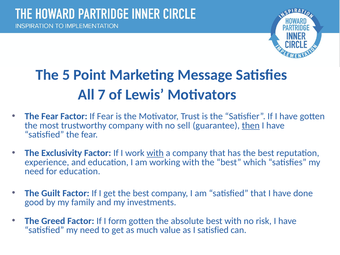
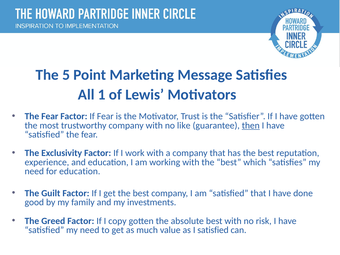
7: 7 -> 1 (102, 95)
sell: sell -> like (184, 125)
with underline: present -> none (155, 153)
form: form -> copy (117, 221)
